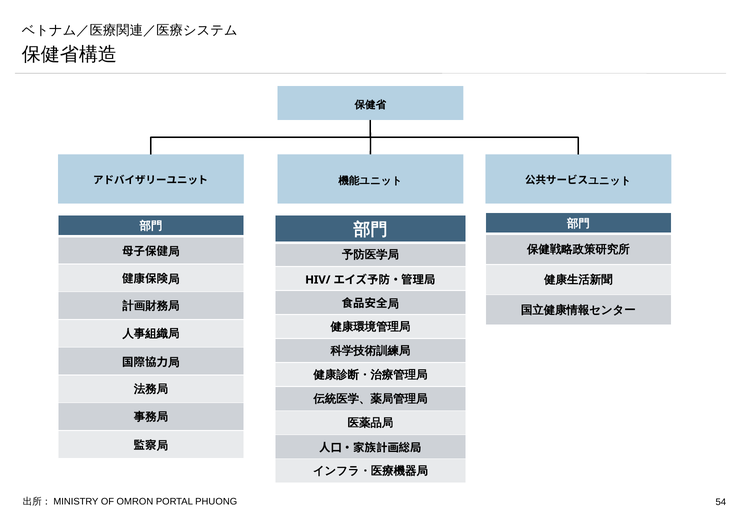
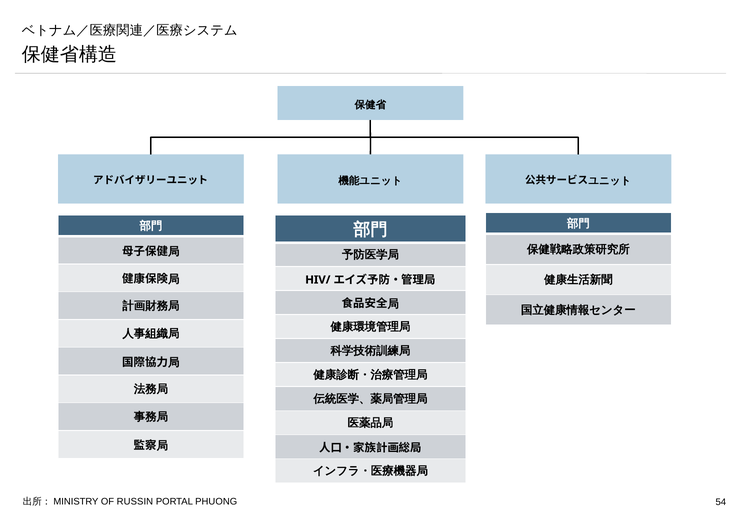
OMRON: OMRON -> RUSSIN (135, 502)
